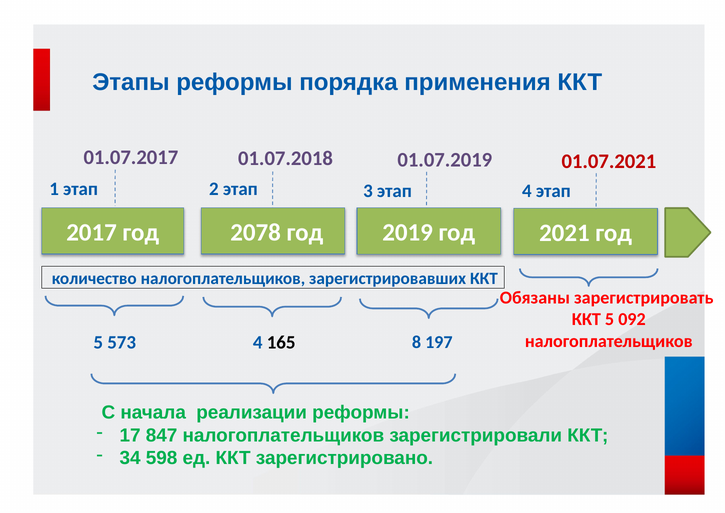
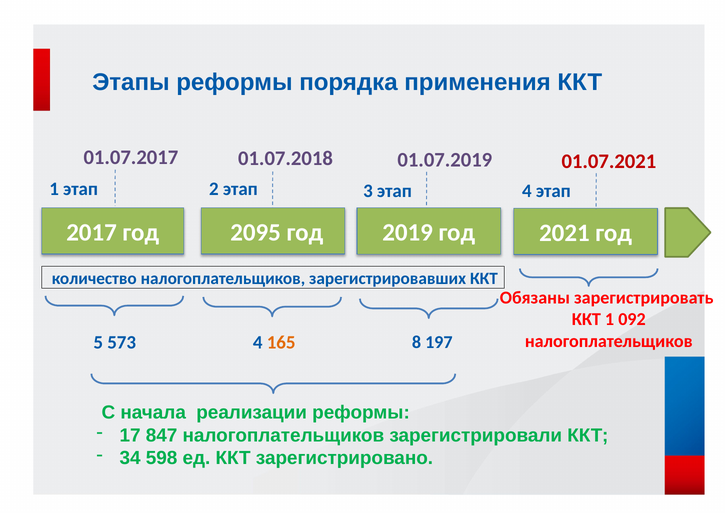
2078: 2078 -> 2095 (256, 232)
5: 5 -> 1 (610, 319)
165 colour: black -> orange (281, 342)
